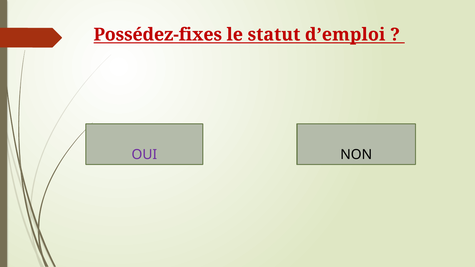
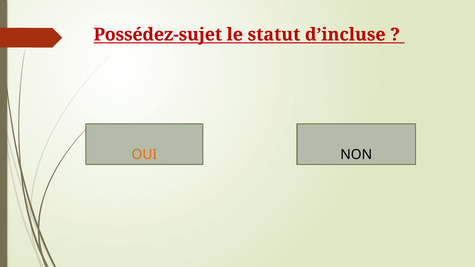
Possédez-fixes: Possédez-fixes -> Possédez-sujet (158, 35)
d’emploi: d’emploi -> d’incluse (345, 35)
OUI colour: purple -> orange (144, 155)
